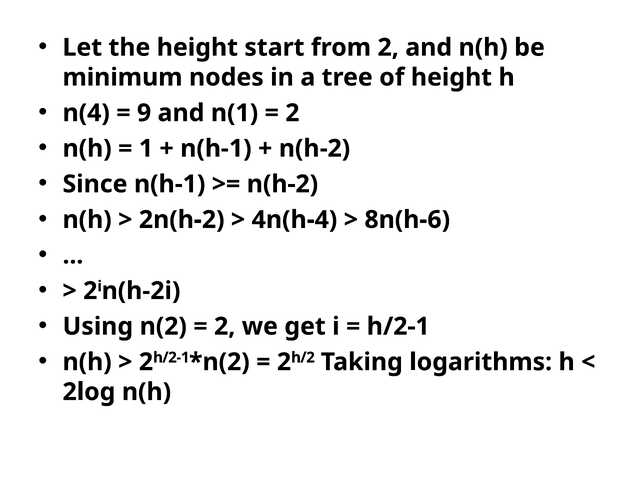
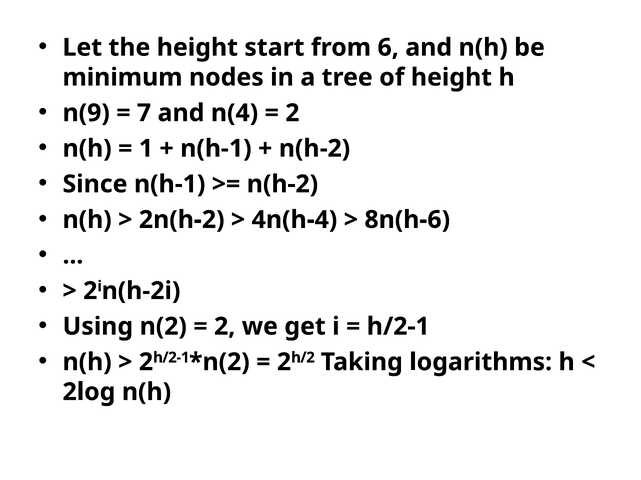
from 2: 2 -> 6 (388, 48)
n(4: n(4 -> n(9 (86, 113)
9: 9 -> 7 (144, 113)
n(1: n(1 -> n(4 (235, 113)
